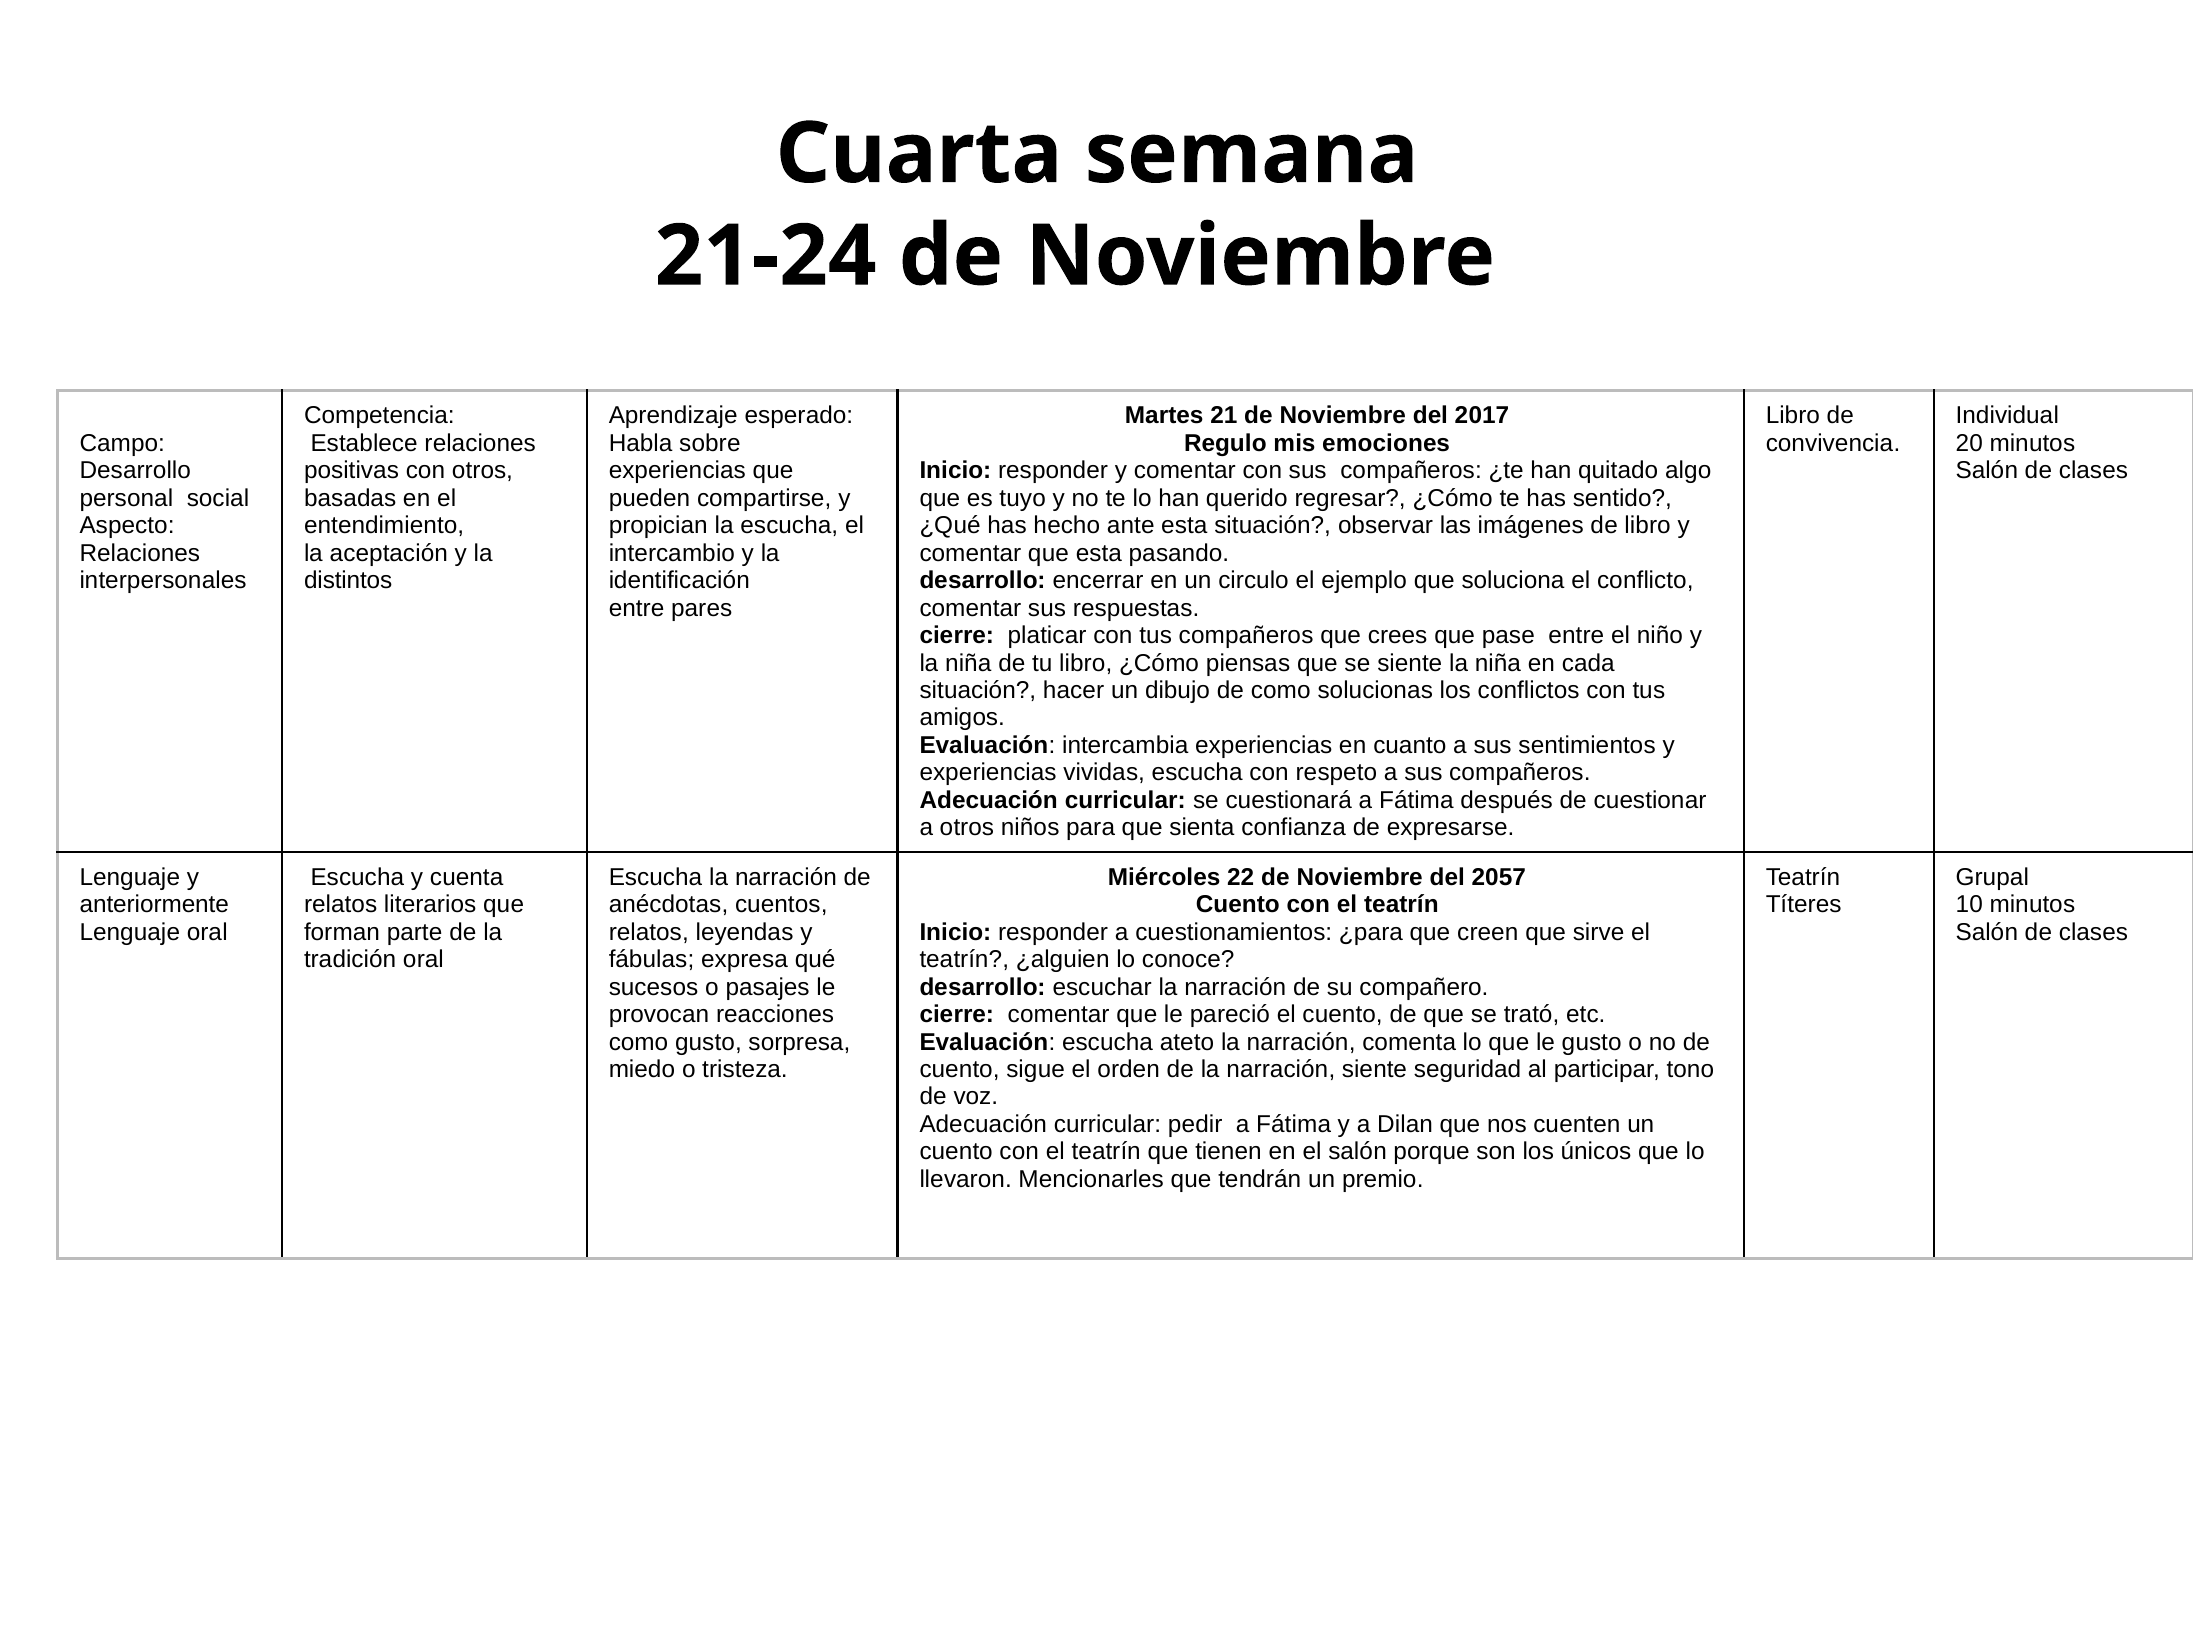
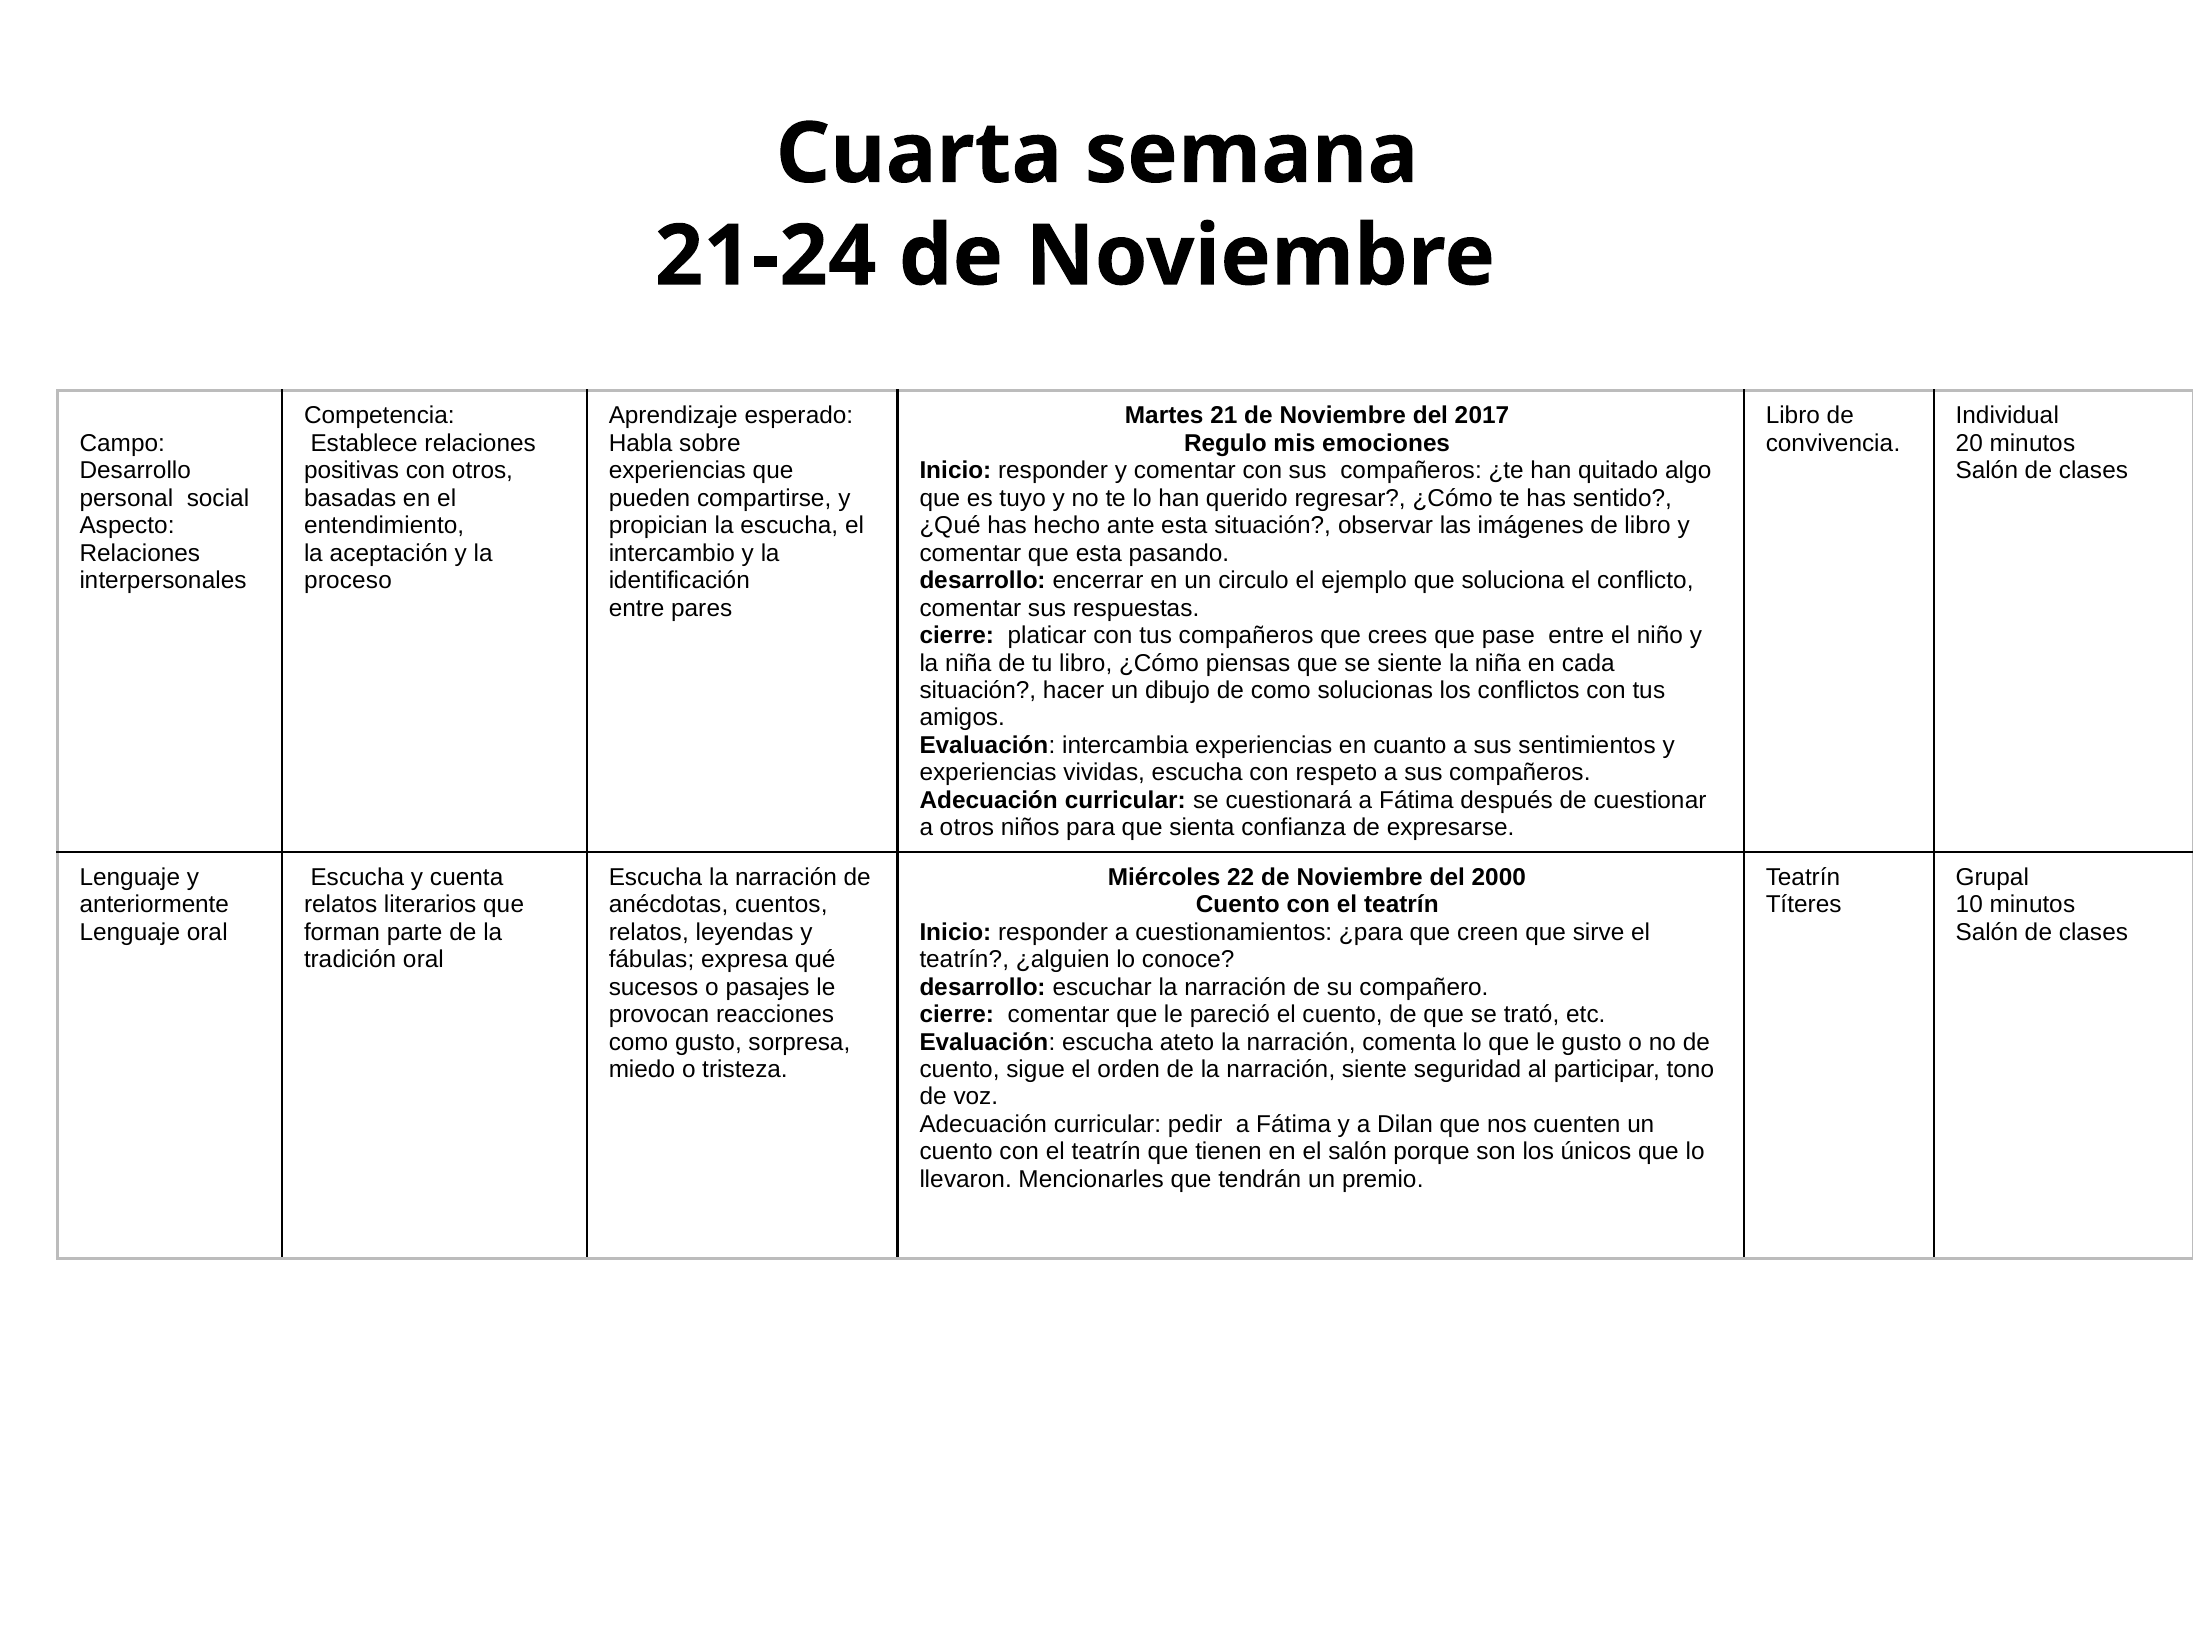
distintos: distintos -> proceso (348, 581)
2057: 2057 -> 2000 (1499, 877)
